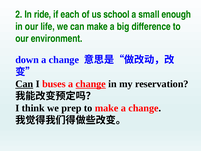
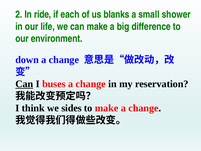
school: school -> blanks (116, 14)
enough: enough -> shower (176, 14)
change underline: present -> none (91, 84)
prep: prep -> sides (71, 108)
